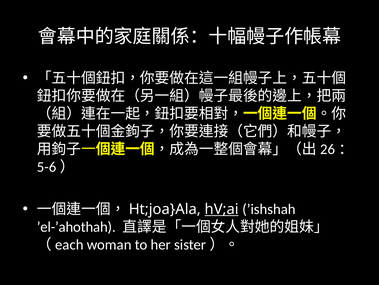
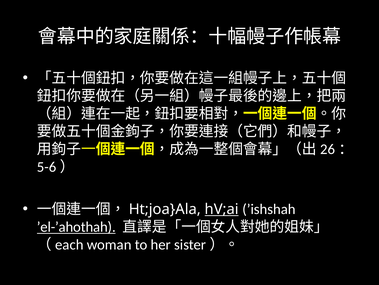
’el-’ahothah underline: none -> present (76, 226)
